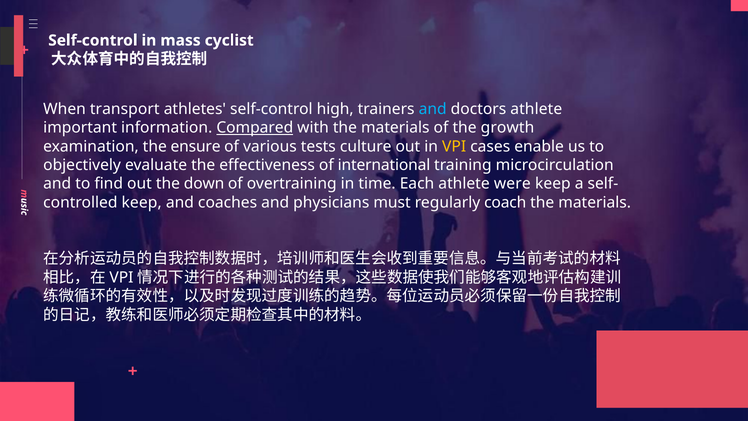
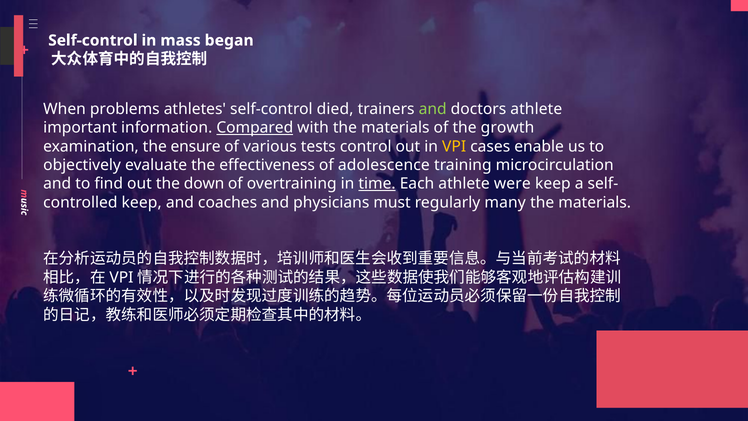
cyclist: cyclist -> began (229, 40)
transport: transport -> problems (125, 109)
high: high -> died (335, 109)
and colour: light blue -> light green (433, 109)
culture: culture -> control (366, 146)
international: international -> adolescence (384, 165)
time underline: none -> present (377, 184)
coach: coach -> many (505, 202)
